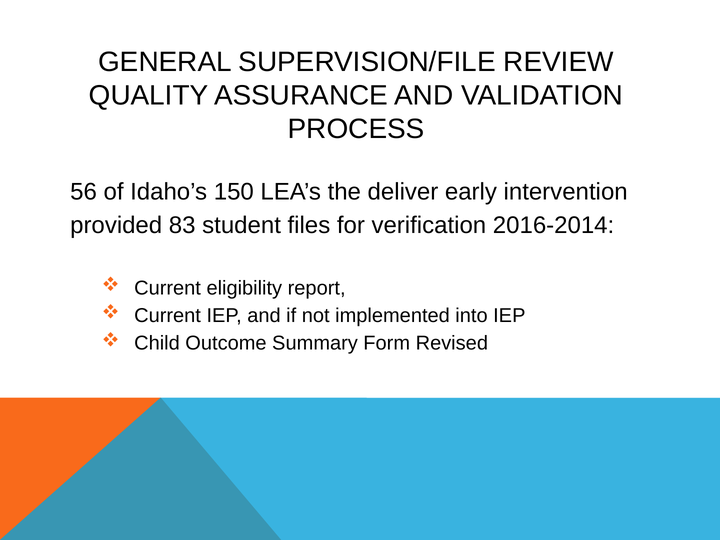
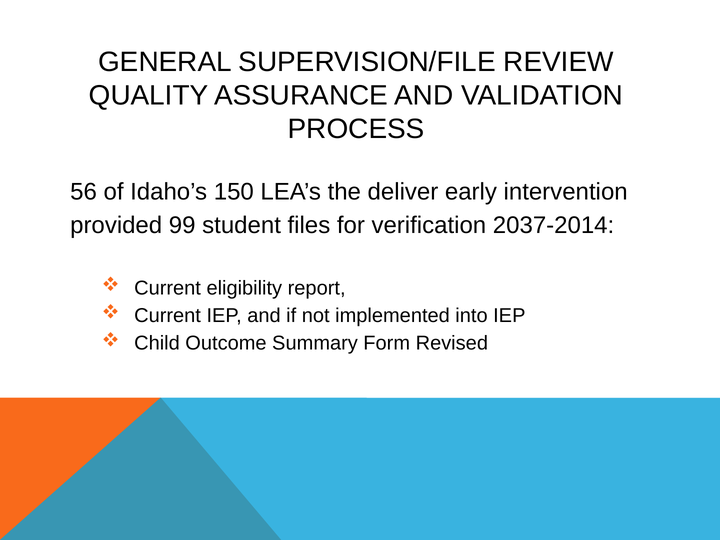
83: 83 -> 99 (182, 225)
2016-2014: 2016-2014 -> 2037-2014 (554, 225)
